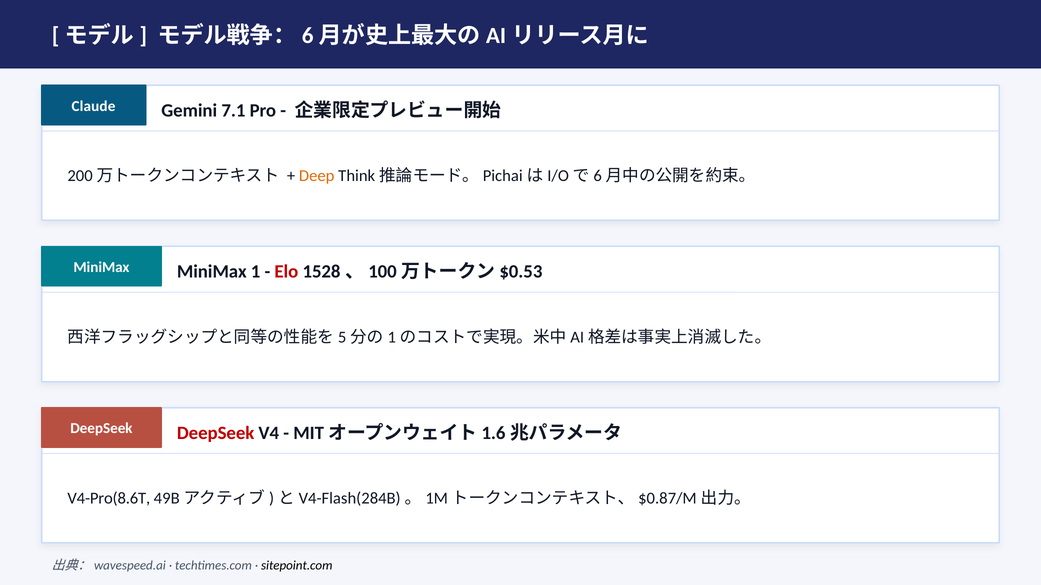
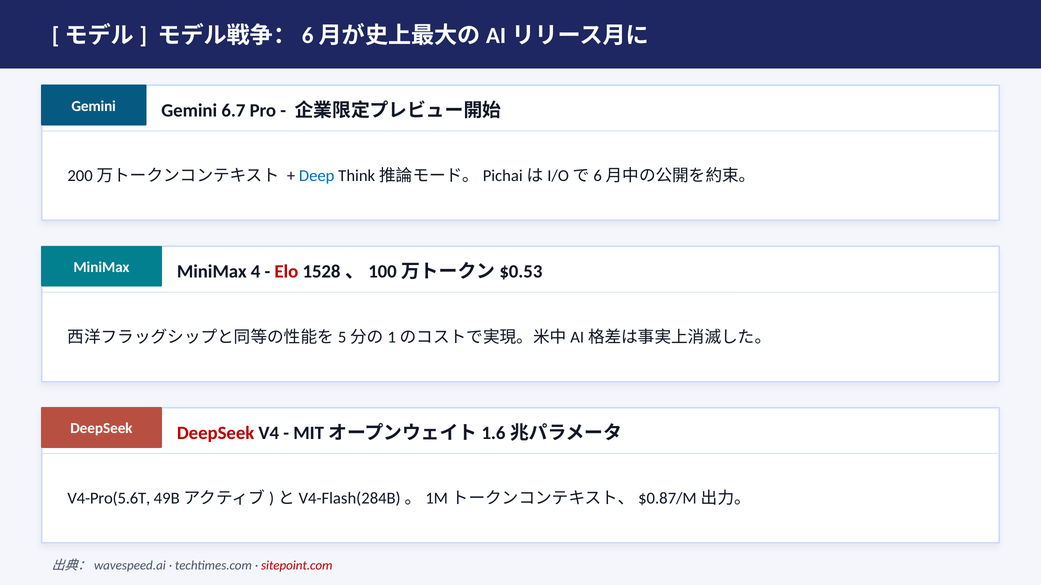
Claude: Claude -> Gemini (94, 106)
7.1: 7.1 -> 6.7 (233, 111)
Deep colour: orange -> blue (317, 176)
1: 1 -> 4 (256, 272)
V4-Pro(8.6T: V4-Pro(8.6T -> V4-Pro(5.6T (109, 499)
sitepoint.com colour: black -> red (297, 566)
